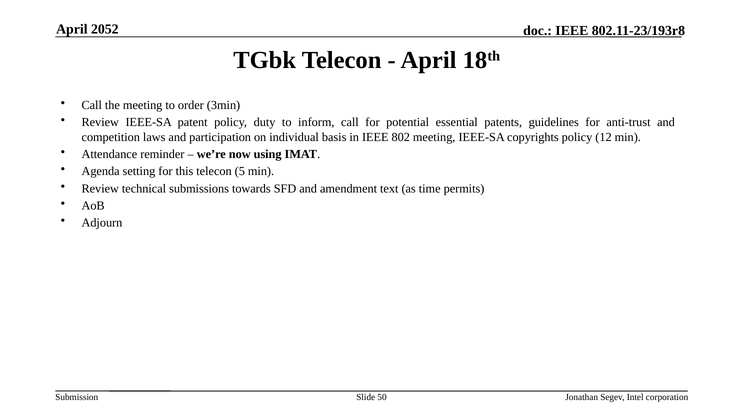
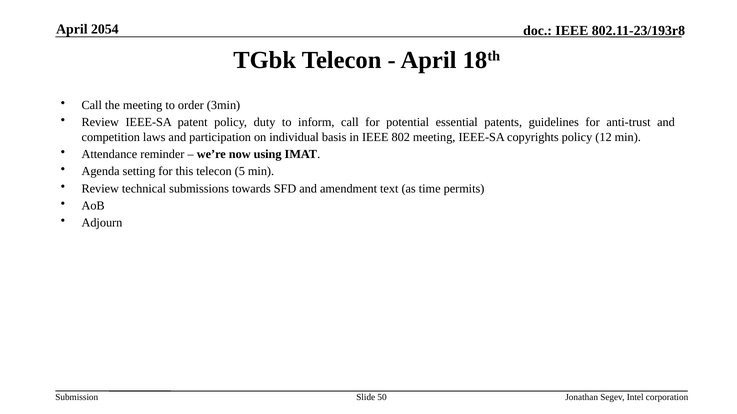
2052: 2052 -> 2054 (105, 29)
